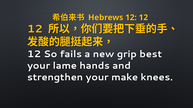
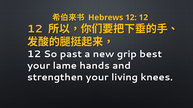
fails: fails -> past (71, 54)
make: make -> living (125, 78)
